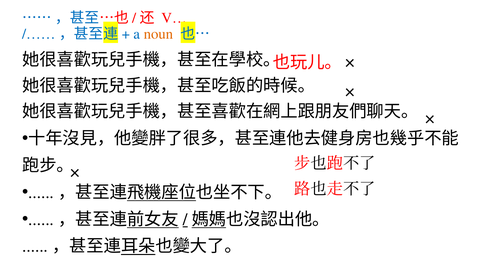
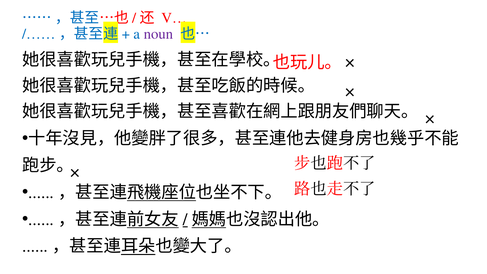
noun colour: orange -> purple (159, 34)
